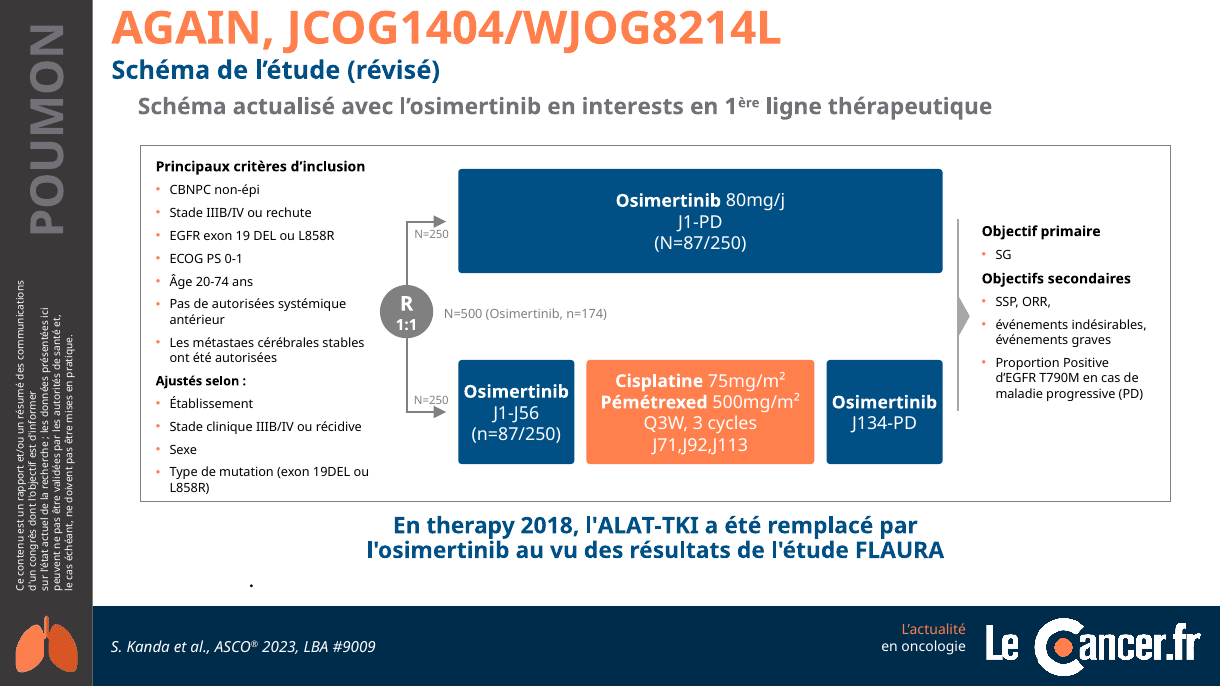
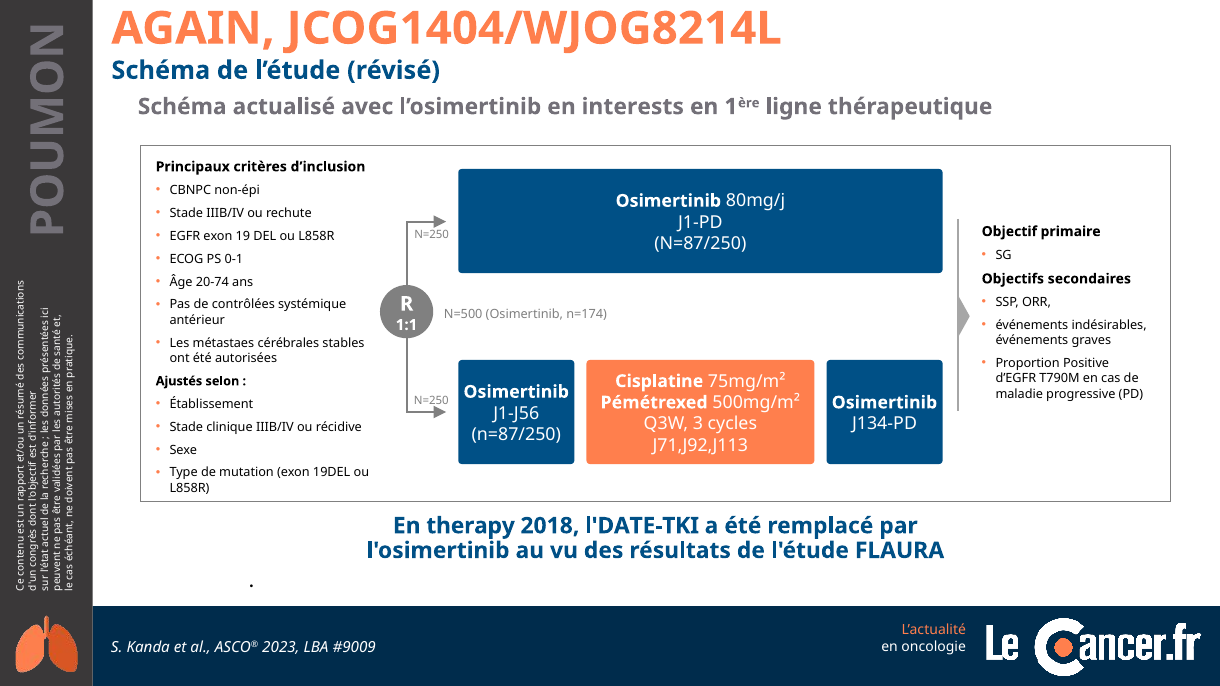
de autorisées: autorisées -> contrôlées (243, 305)
l'ALAT-TKI: l'ALAT-TKI -> l'DATE-TKI (642, 526)
